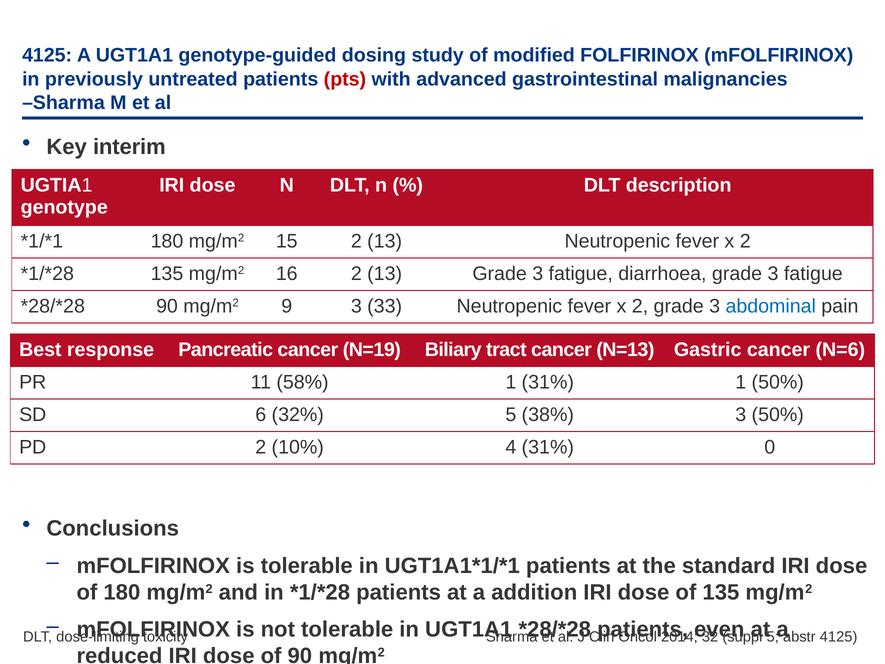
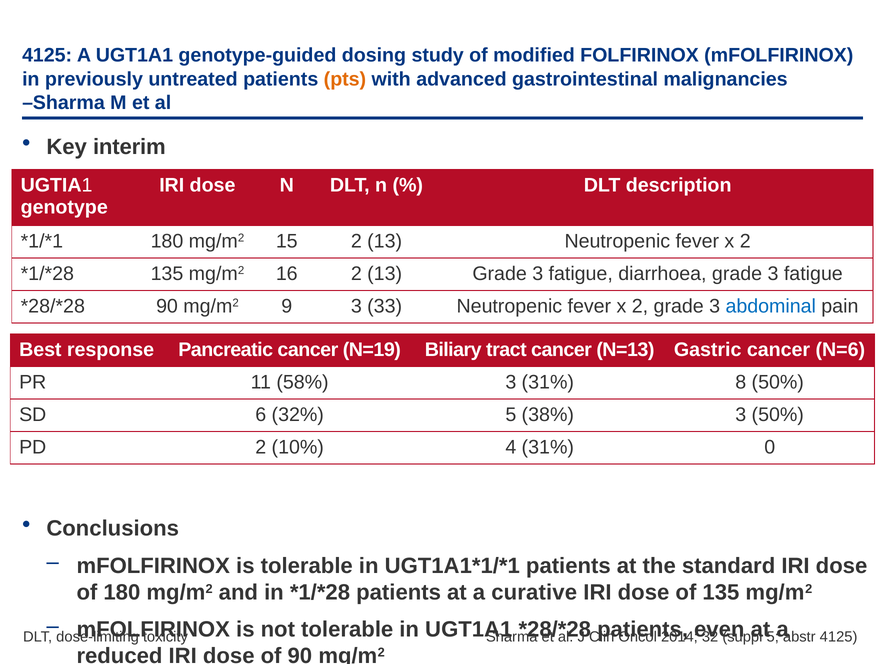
pts colour: red -> orange (345, 79)
58% 1: 1 -> 3 (511, 382)
31% 1: 1 -> 8 (741, 382)
addition: addition -> curative (534, 592)
